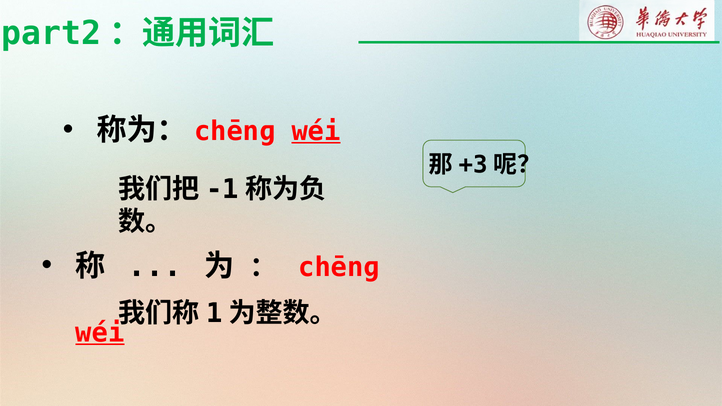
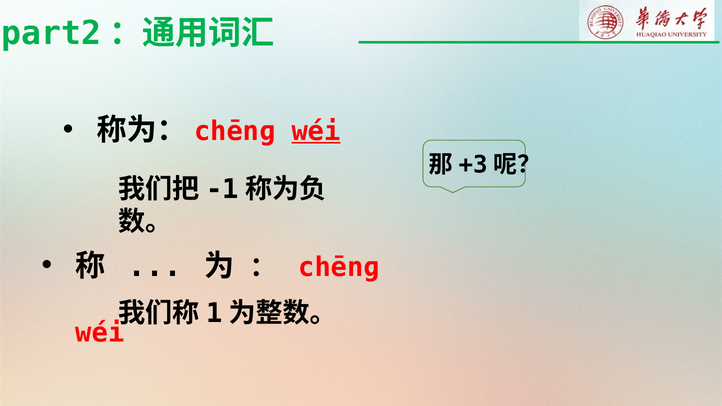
wéi underline: present -> none (100, 333)
